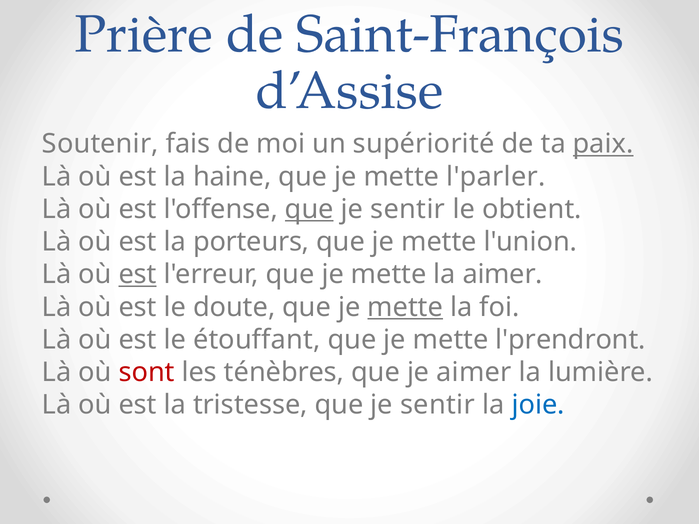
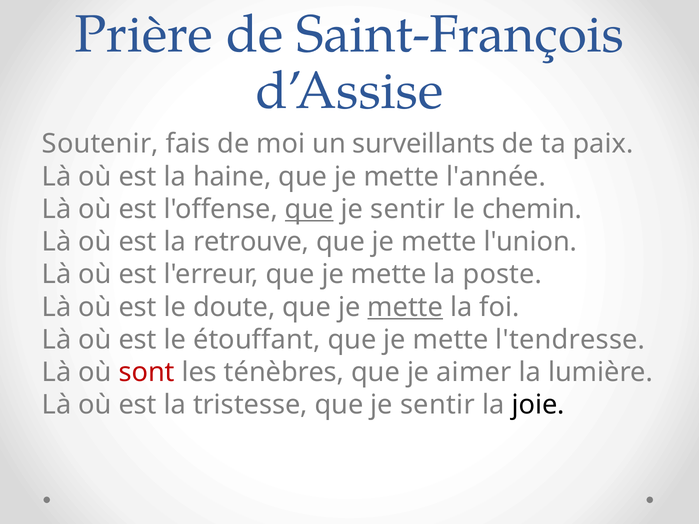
supériorité: supériorité -> surveillants (424, 144)
paix underline: present -> none (603, 144)
l'parler: l'parler -> l'année (496, 177)
obtient: obtient -> chemin (532, 209)
porteurs: porteurs -> retrouve (251, 242)
est underline: present -> none (138, 275)
la aimer: aimer -> poste (502, 275)
l'prendront: l'prendront -> l'tendresse (570, 340)
joie colour: blue -> black (538, 405)
